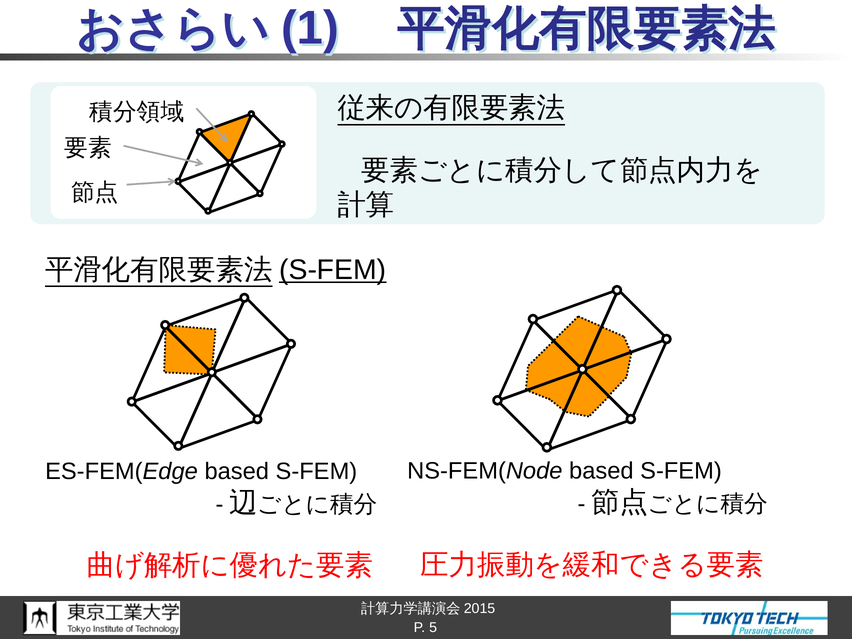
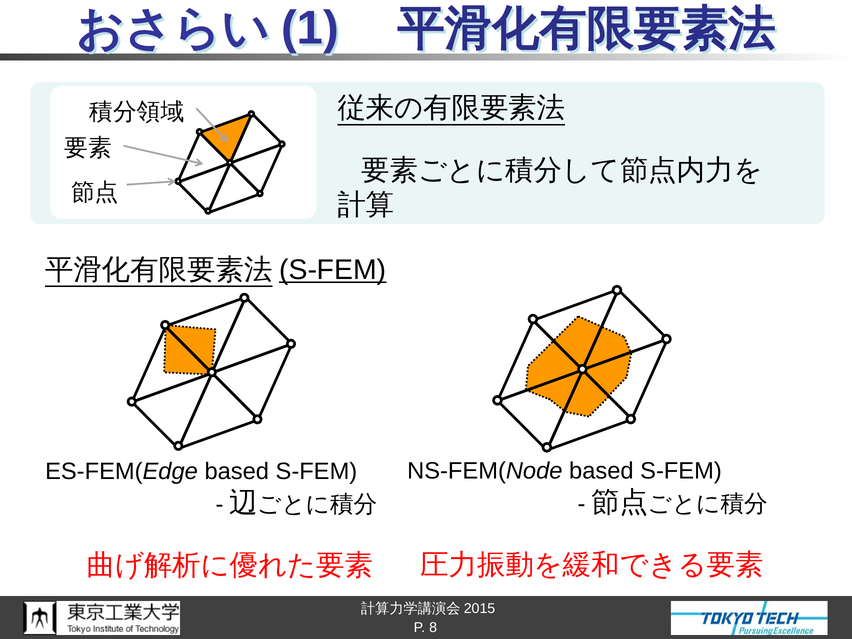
5: 5 -> 8 (433, 628)
